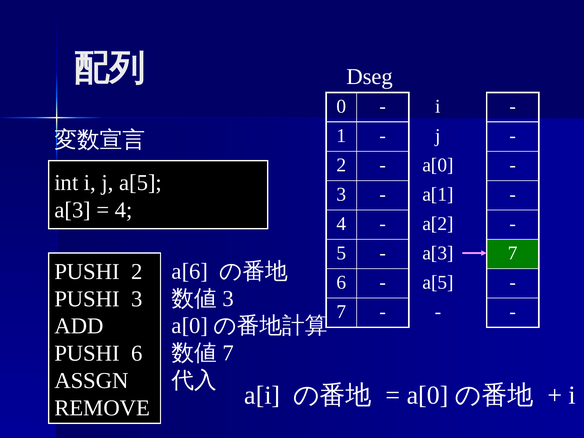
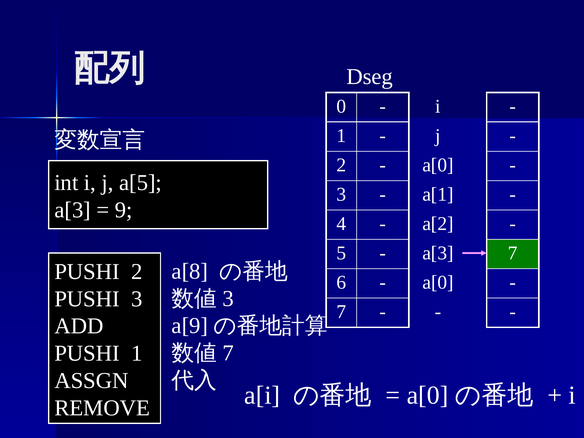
4: 4 -> 9 (124, 210)
a[6: a[6 -> a[8 (190, 271)
a[5: a[5 -> a[0 (438, 283)
a[0: a[0 -> a[9 (190, 326)
PUSHI 6: 6 -> 1 (137, 353)
